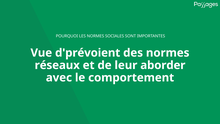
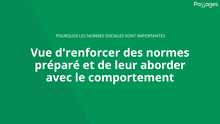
d'prévoient: d'prévoient -> d'renforcer (88, 53)
réseaux: réseaux -> préparé (57, 65)
